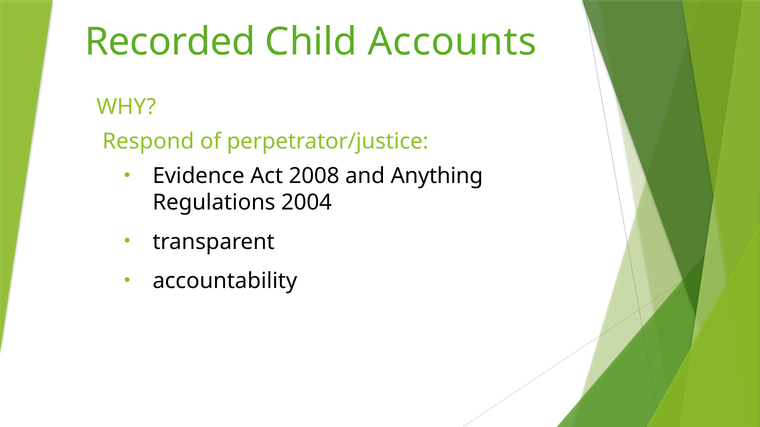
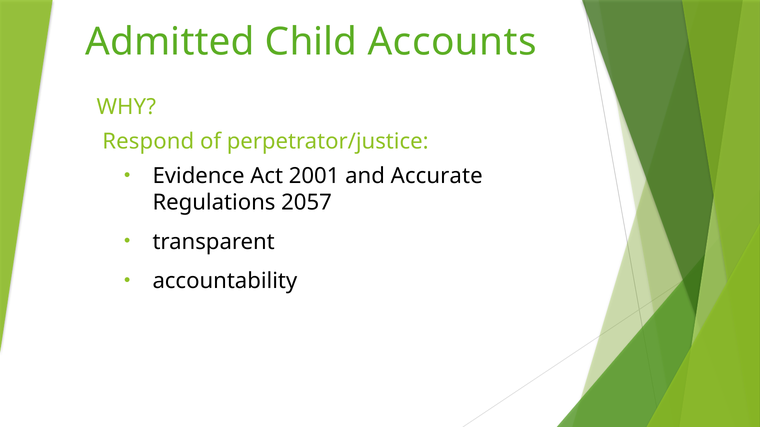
Recorded: Recorded -> Admitted (170, 42)
2008: 2008 -> 2001 (314, 176)
Anything: Anything -> Accurate (437, 176)
2004: 2004 -> 2057 (307, 203)
